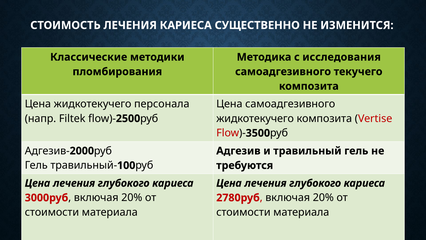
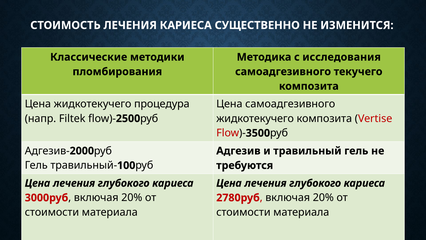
персонала: персонала -> процедура (162, 104)
